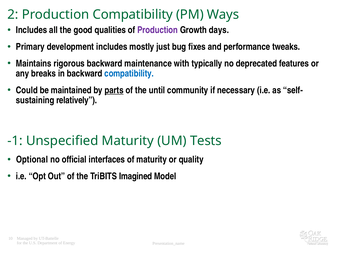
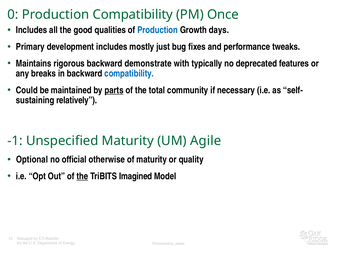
2: 2 -> 0 (13, 15)
Ways: Ways -> Once (223, 15)
Production colour: purple -> blue (158, 30)
maintenance: maintenance -> demonstrate (148, 63)
until: until -> total (157, 90)
Tests: Tests -> Agile (206, 141)
interfaces: interfaces -> otherwise (107, 159)
the underline: none -> present (82, 176)
